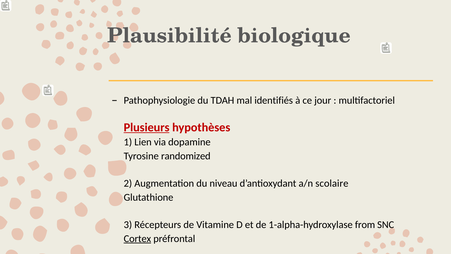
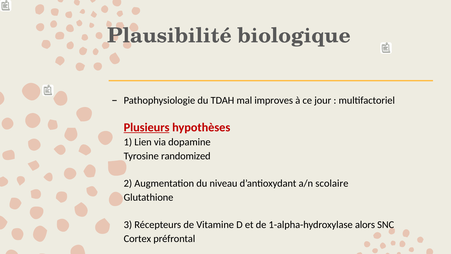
identifiés: identifiés -> improves (274, 100)
from: from -> alors (365, 225)
Cortex underline: present -> none (137, 238)
